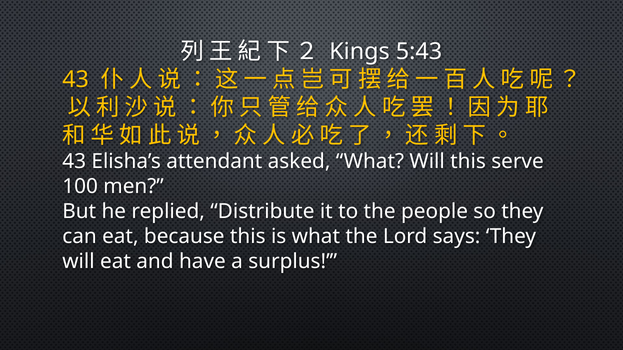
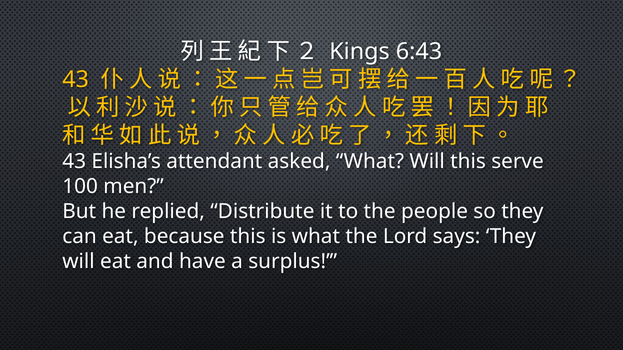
5:43: 5:43 -> 6:43 (419, 51)
